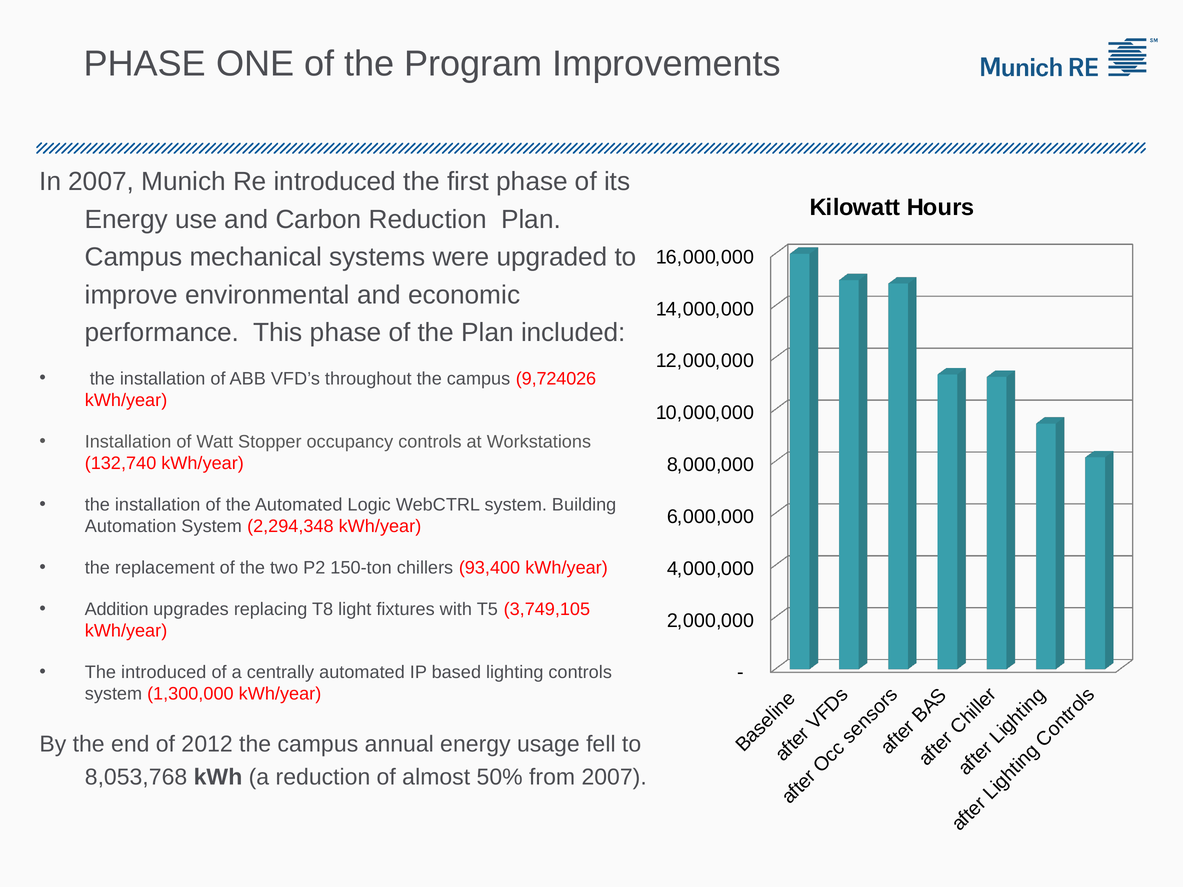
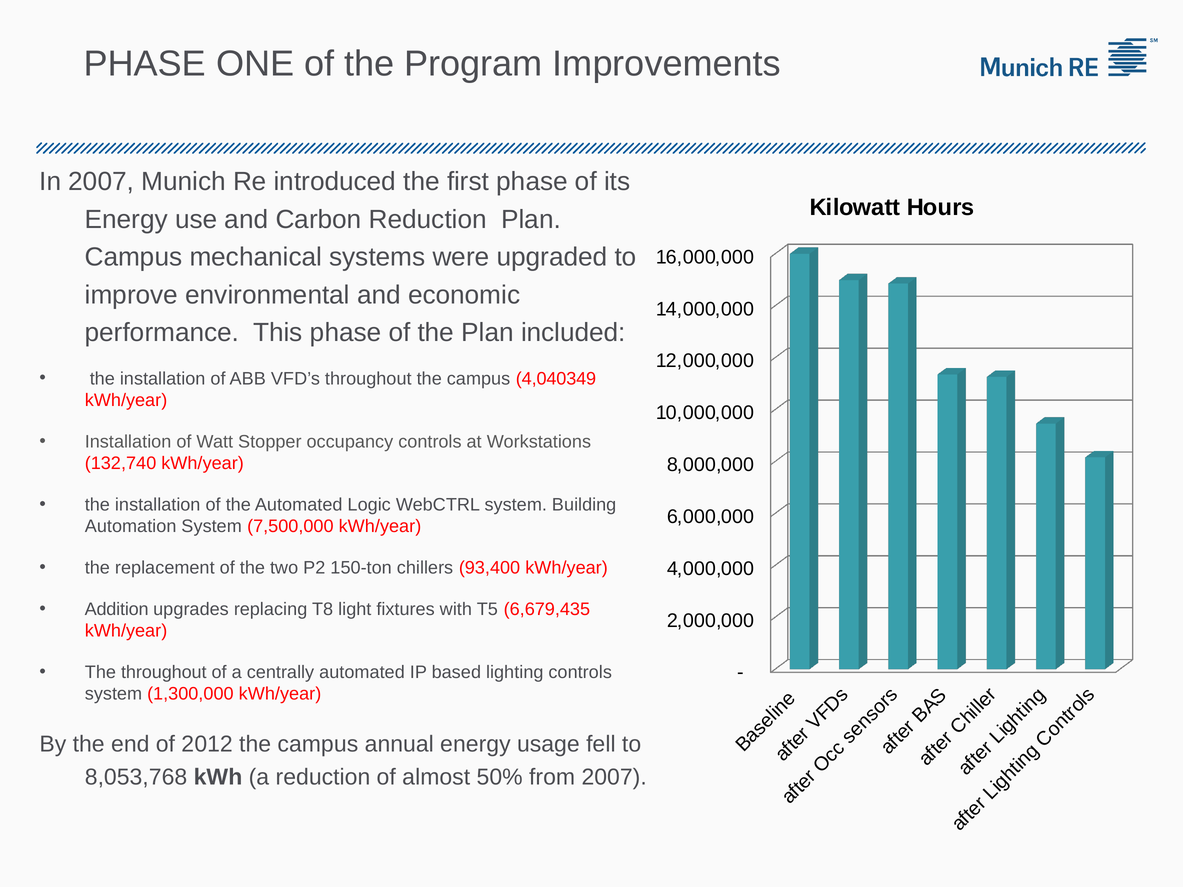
9,724026: 9,724026 -> 4,040349 (556, 379)
2,294,348: 2,294,348 -> 7,500,000 (290, 527)
3,749,105: 3,749,105 -> 6,679,435 (547, 609)
The introduced: introduced -> throughout (164, 672)
